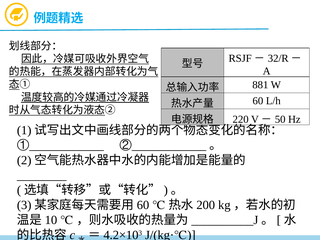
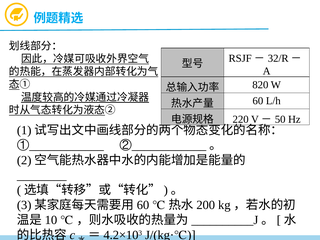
881: 881 -> 820 (260, 85)
